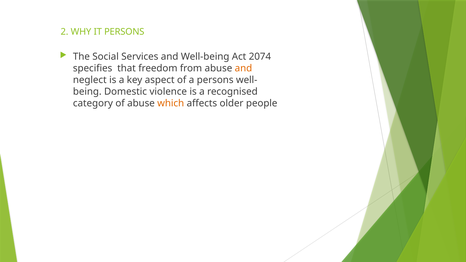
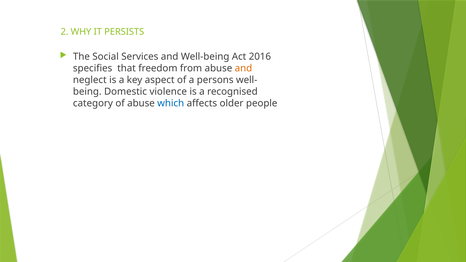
IT PERSONS: PERSONS -> PERSISTS (124, 32)
2074: 2074 -> 2016 (260, 57)
which colour: orange -> blue (171, 103)
